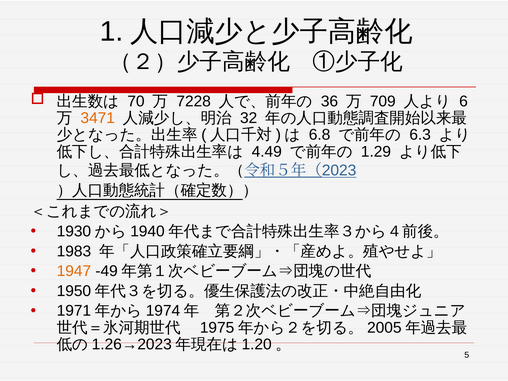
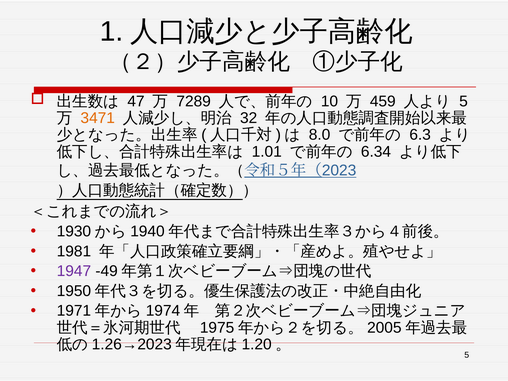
70: 70 -> 47 (136, 101)
7228: 7228 -> 7289 (194, 101)
36: 36 -> 10 (329, 101)
709: 709 -> 459 (383, 101)
6: 6 -> 5 (464, 101)
6.8: 6.8 -> 8.0 (320, 135)
4.49: 4.49 -> 1.01 (267, 152)
1.29: 1.29 -> 6.34 (376, 152)
1983: 1983 -> 1981 (74, 251)
1947 colour: orange -> purple (74, 271)
